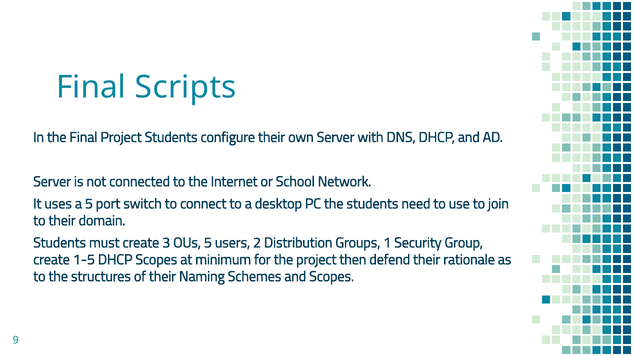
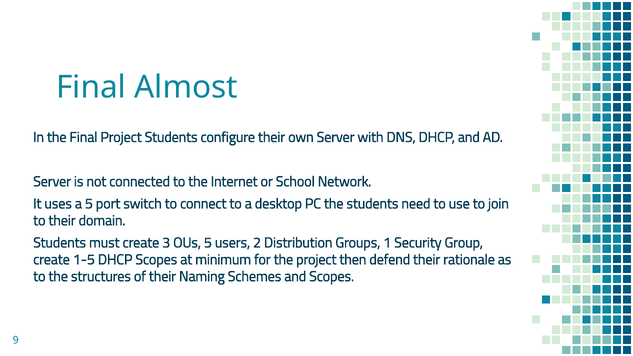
Scripts: Scripts -> Almost (186, 87)
